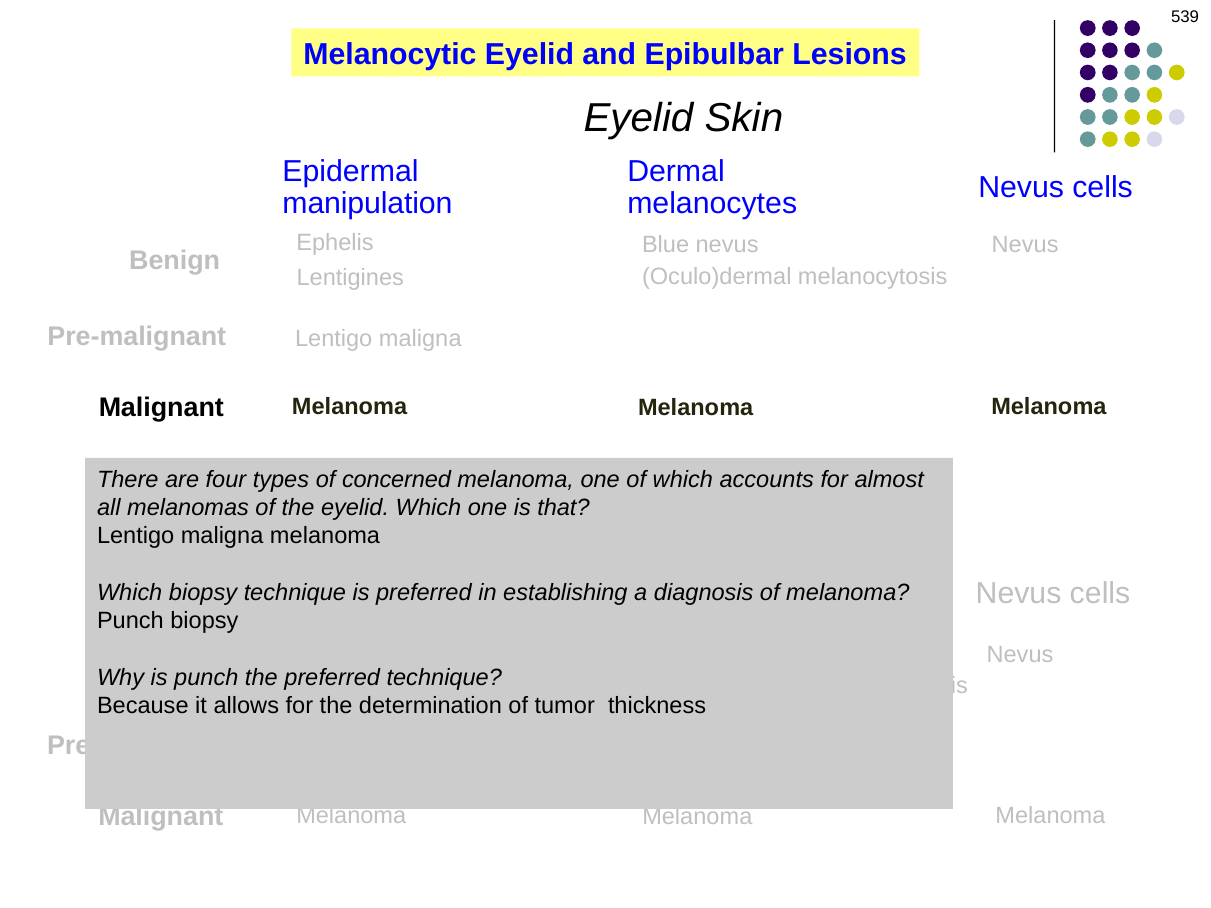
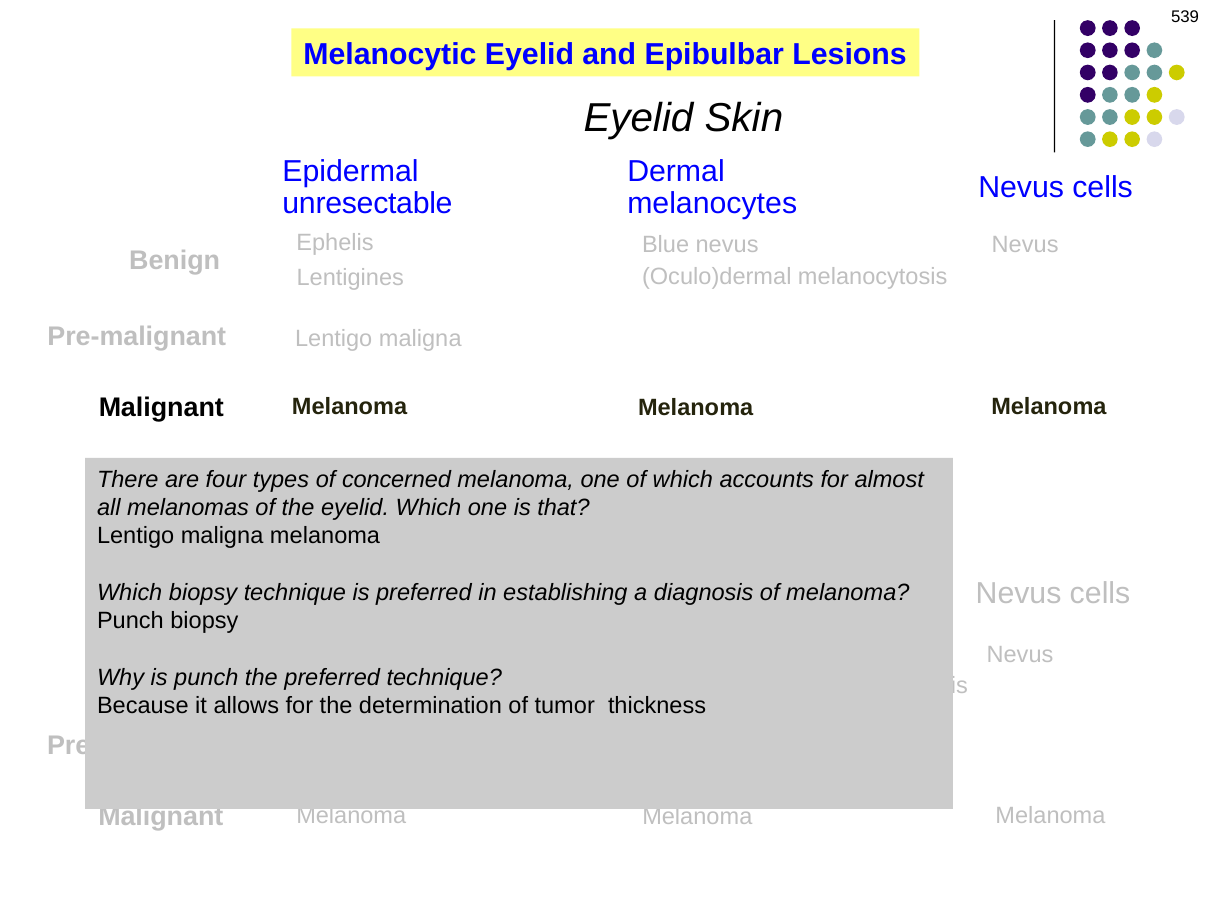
manipulation: manipulation -> unresectable (368, 204)
